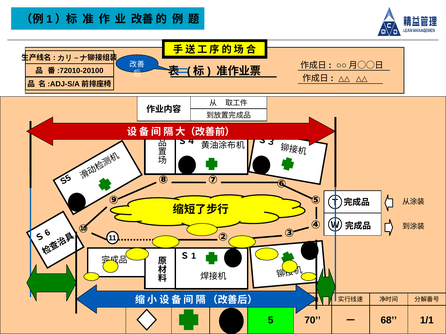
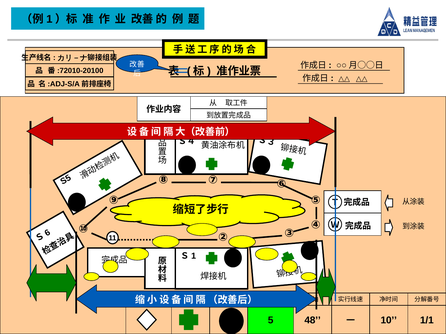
70: 70 -> 48 (313, 321)
68: 68 -> 10 (389, 321)
